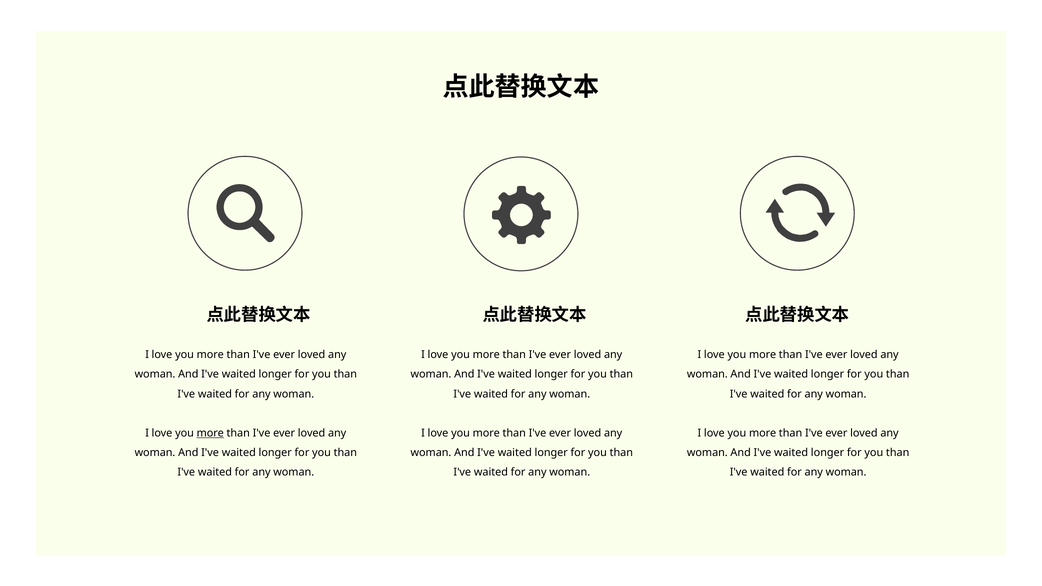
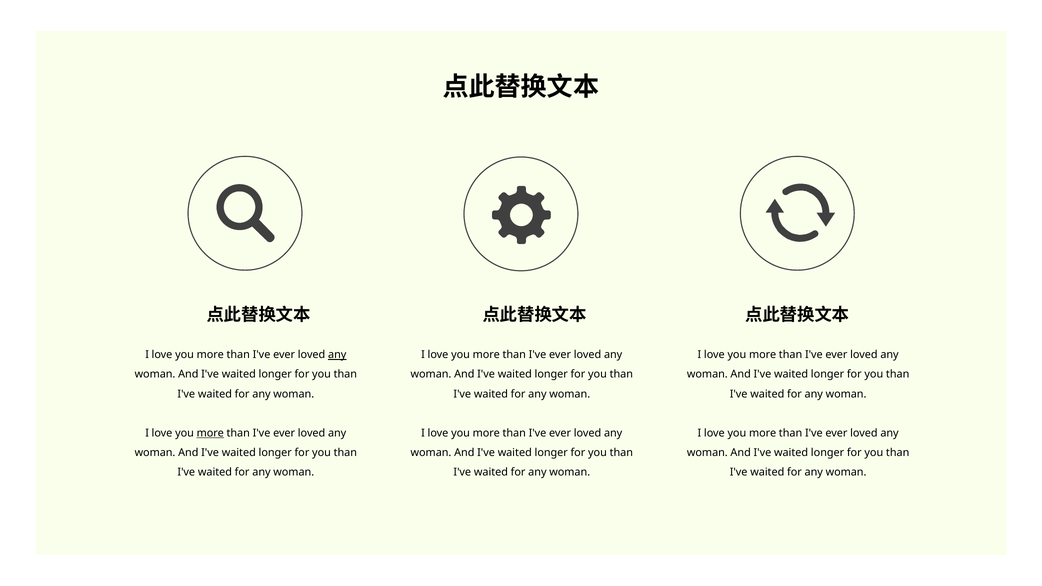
any underline: none -> present (337, 355)
